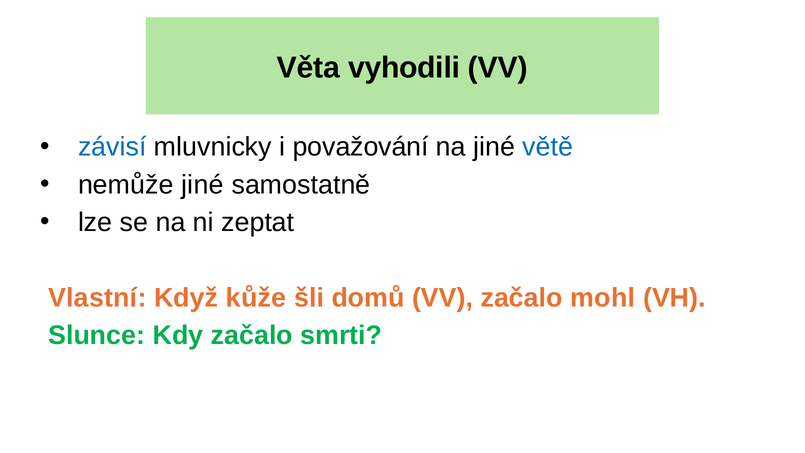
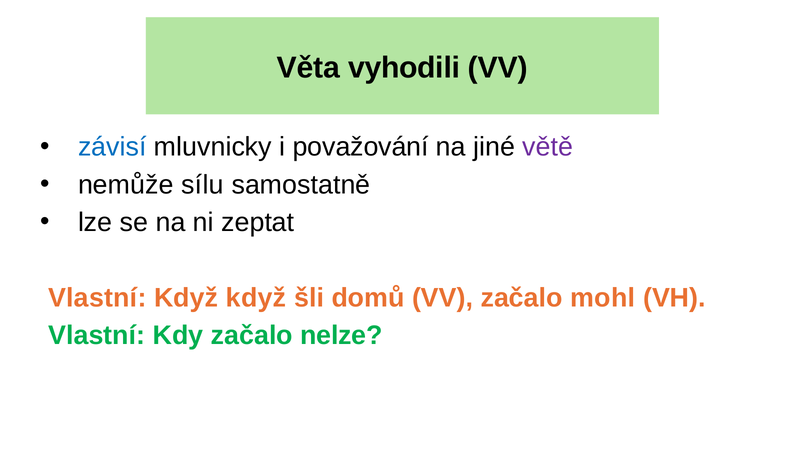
větě colour: blue -> purple (548, 147)
nemůže jiné: jiné -> sílu (202, 185)
Když kůže: kůže -> když (256, 298)
Slunce: Slunce -> Vlastní (97, 335)
smrti: smrti -> nelze (341, 335)
